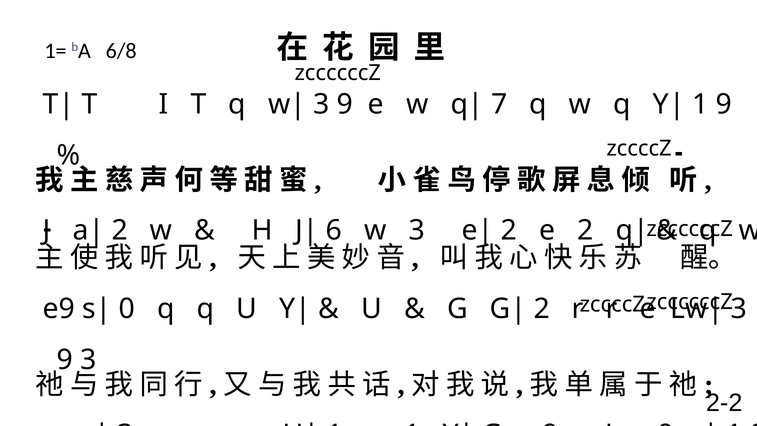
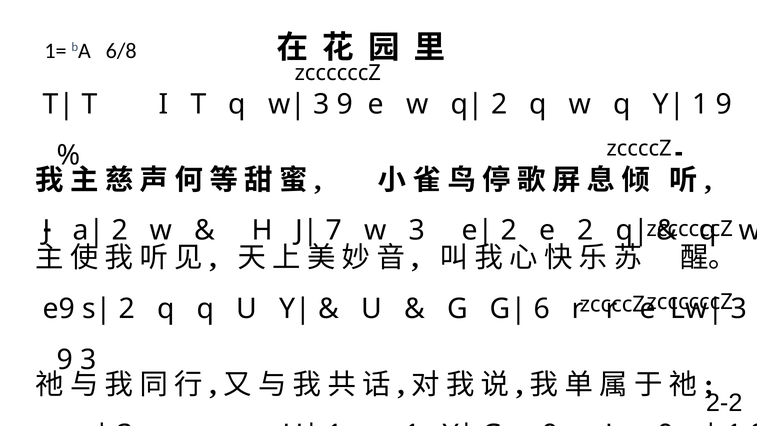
7: 7 -> 2 (499, 104)
6: 6 -> 7 (334, 230)
0: 0 -> 2 (127, 309)
2: 2 -> 6 (542, 309)
